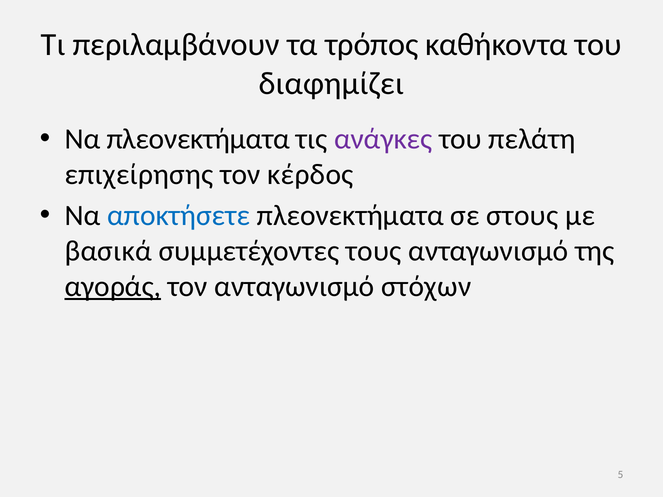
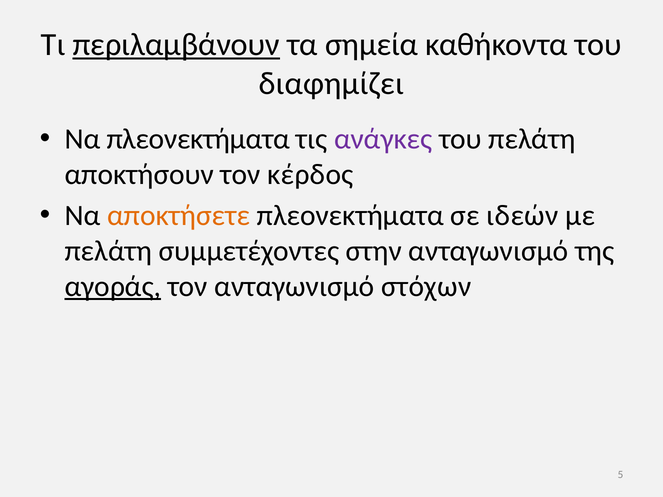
περιλαμβάνουν underline: none -> present (176, 45)
τρόπος: τρόπος -> σημεία (372, 45)
επιχείρησης: επιχείρησης -> αποκτήσουν (139, 175)
αποκτήσετε colour: blue -> orange (179, 216)
στους: στους -> ιδεών (522, 216)
βασικά: βασικά -> πελάτη (108, 251)
τους: τους -> στην (374, 251)
